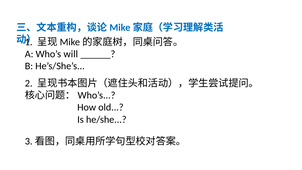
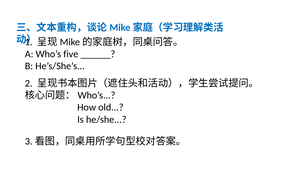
will: will -> five (71, 54)
